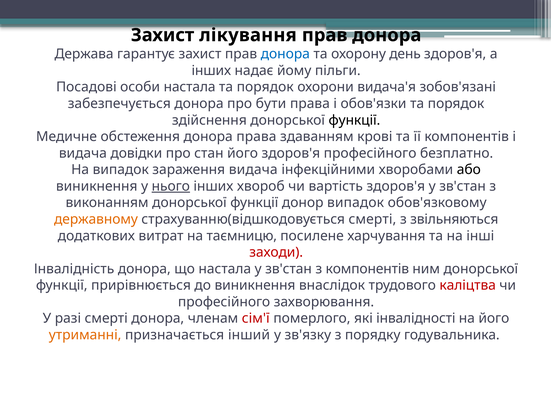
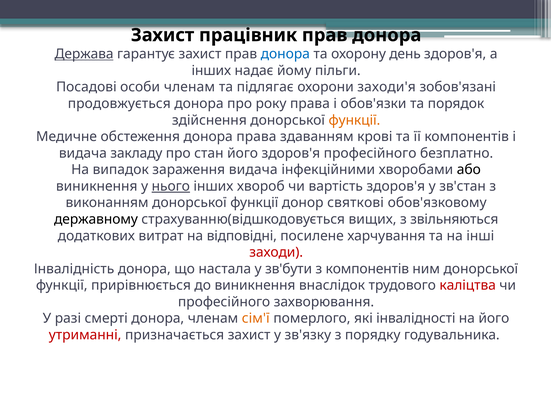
лікування: лікування -> працівник (248, 35)
Держава underline: none -> present (84, 54)
особи настала: настала -> членам (189, 87)
порядок: порядок -> підлягає (265, 87)
видача'я: видача'я -> заходи'я (387, 87)
забезпечується: забезпечується -> продовжується (119, 104)
бути: бути -> року (271, 104)
функції colour: black -> orange (354, 120)
довідки: довідки -> закладу (136, 153)
донор випадок: випадок -> святкові (356, 203)
державному colour: orange -> black (96, 219)
страхуванню(відшкодовується смерті: смерті -> вищих (373, 219)
таємницю: таємницю -> відповідні (242, 236)
настала у зв'стан: зв'стан -> зв'бути (289, 269)
сім'ї colour: red -> orange (256, 319)
утриманні colour: orange -> red (85, 335)
призначається інший: інший -> захист (249, 335)
